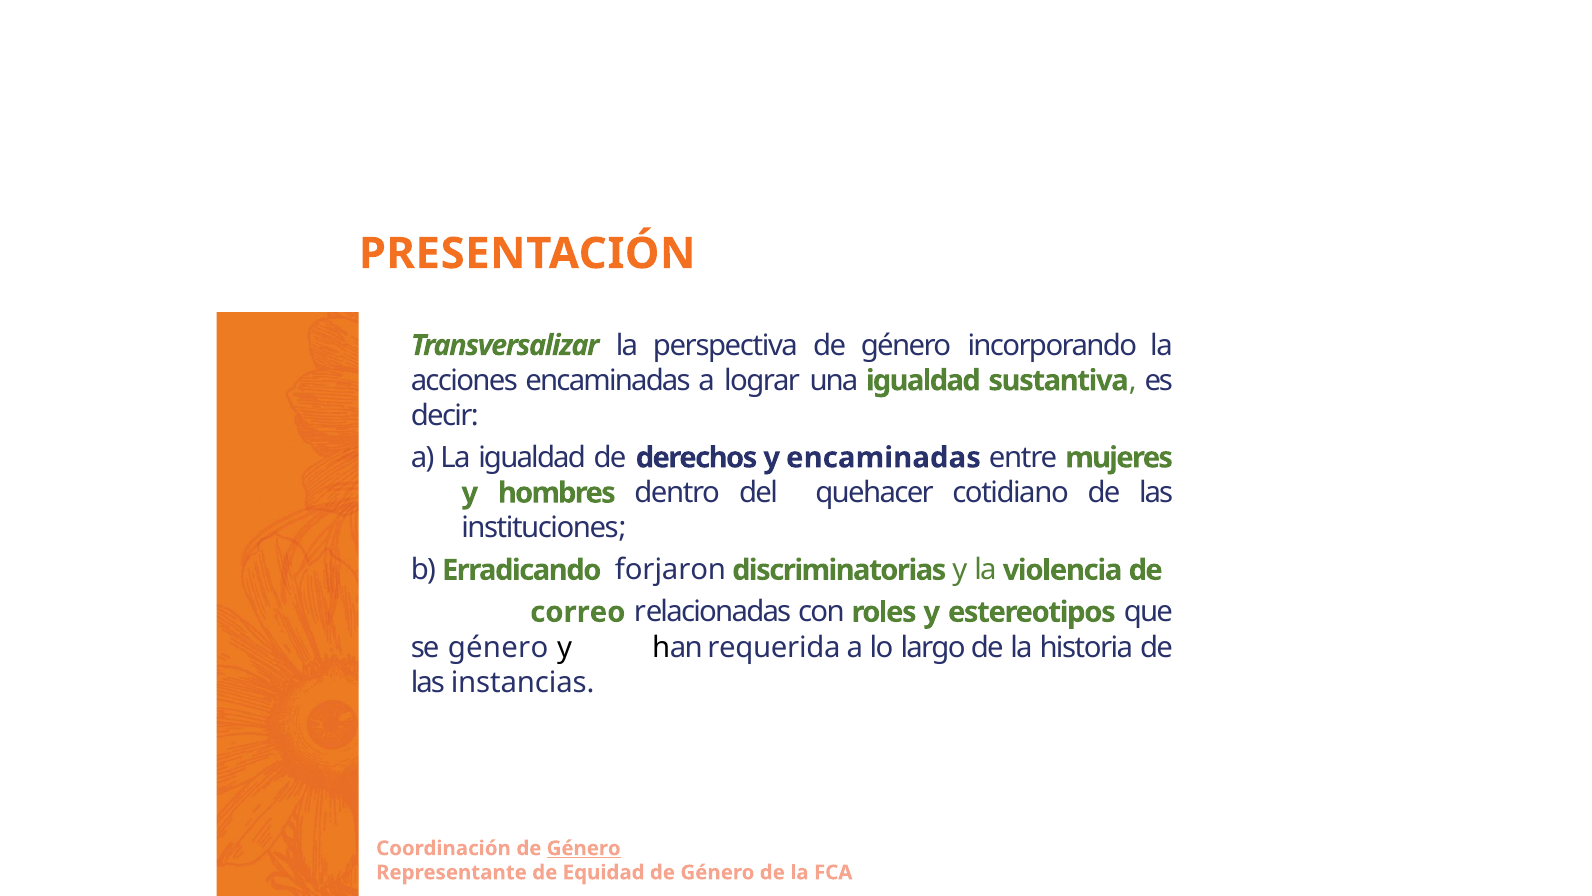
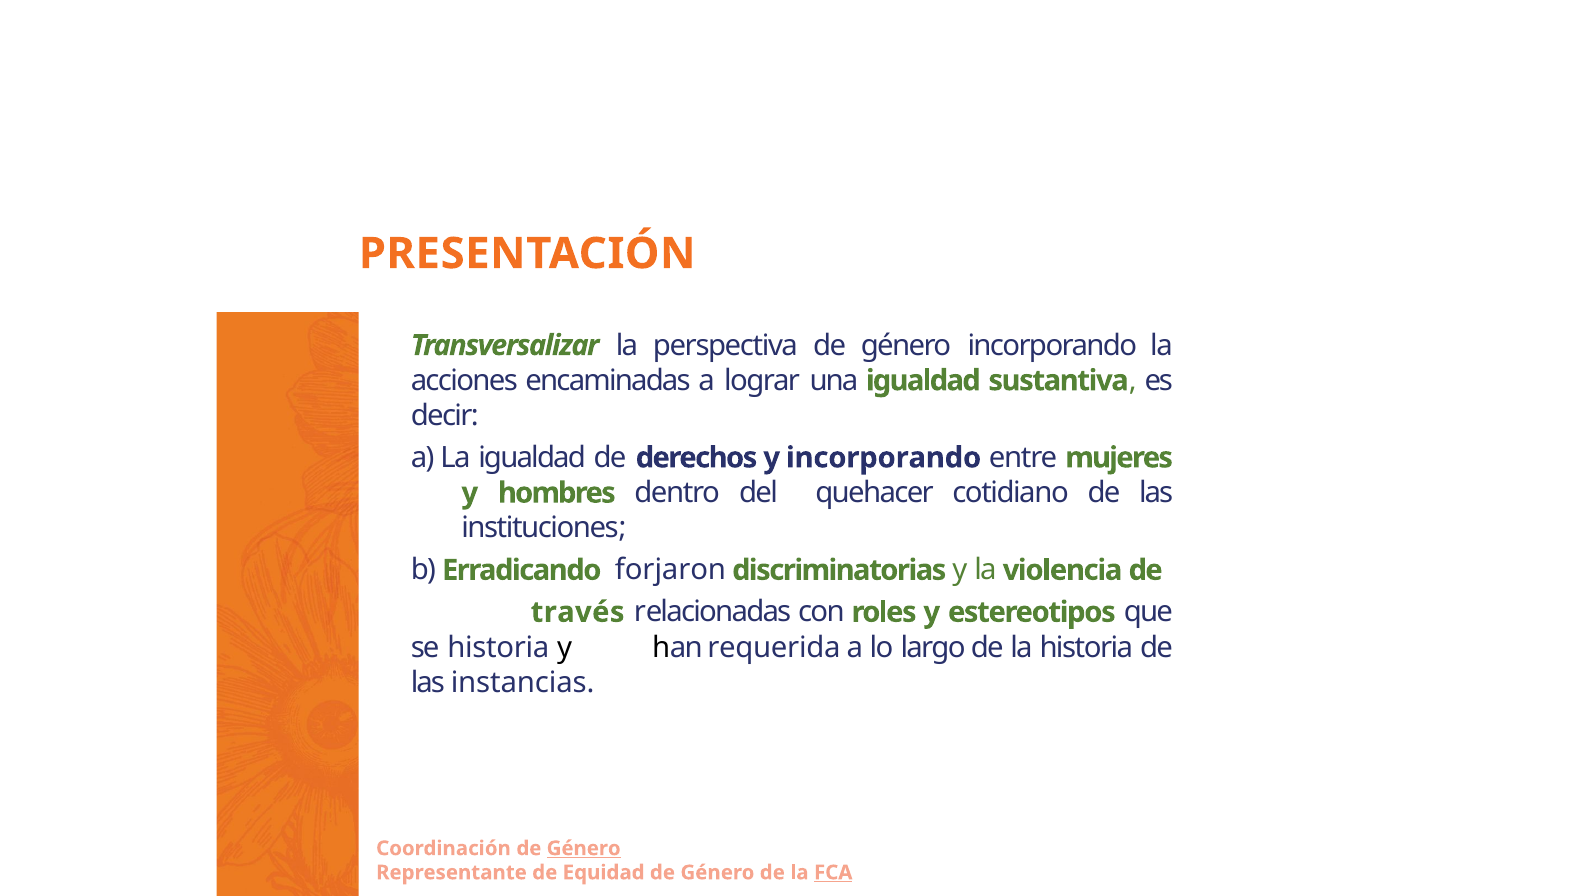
y encaminadas: encaminadas -> incorporando (884, 458)
correo: correo -> través (578, 612)
se género: género -> historia (498, 647)
FCA underline: none -> present (833, 872)
